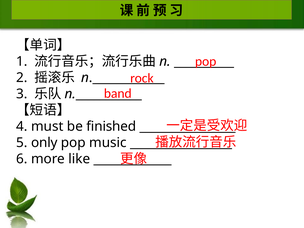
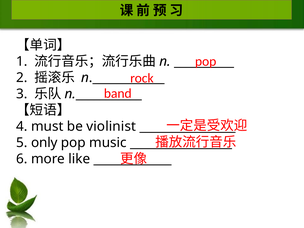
finished: finished -> violinist (111, 126)
